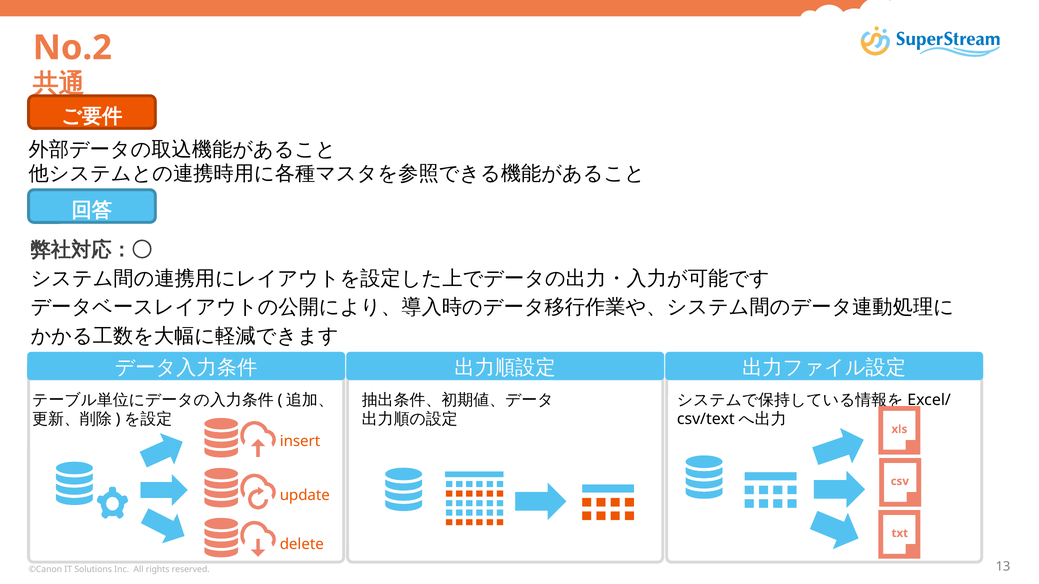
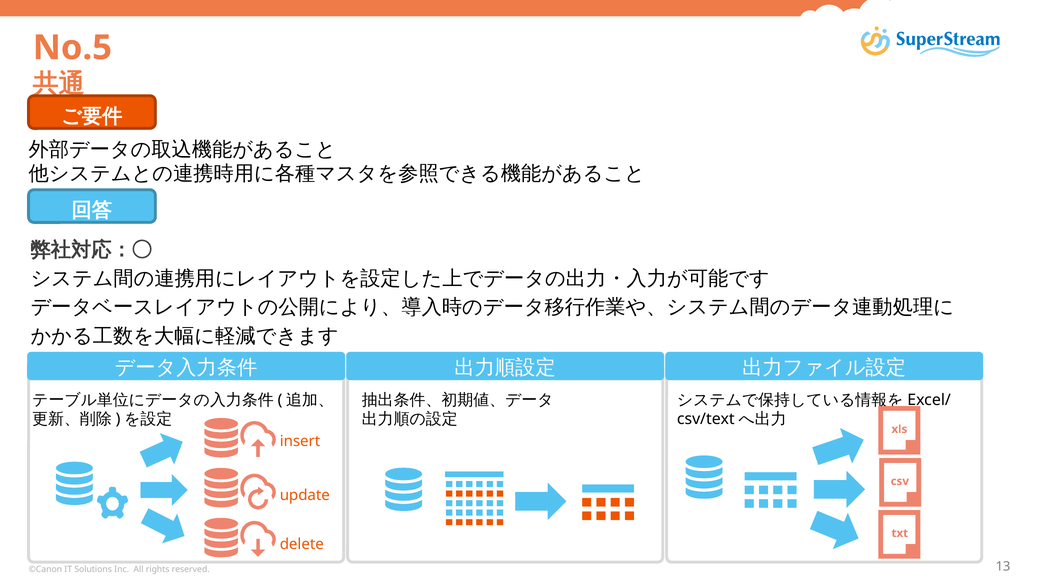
No.2: No.2 -> No.5 (72, 48)
